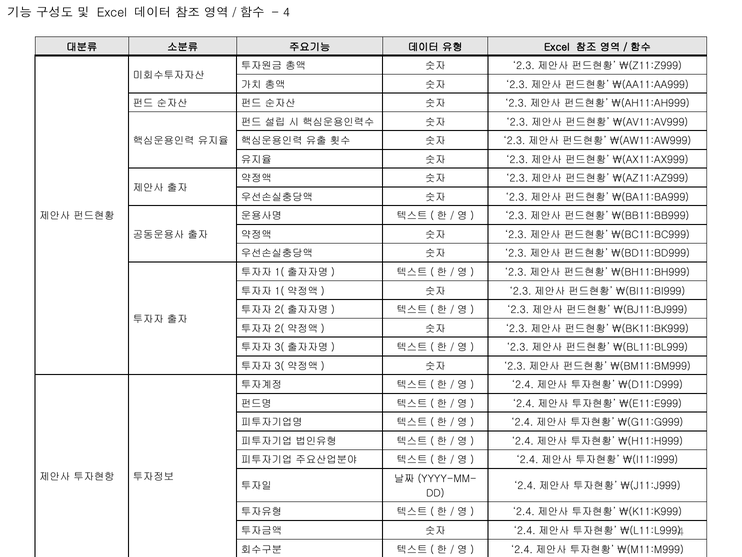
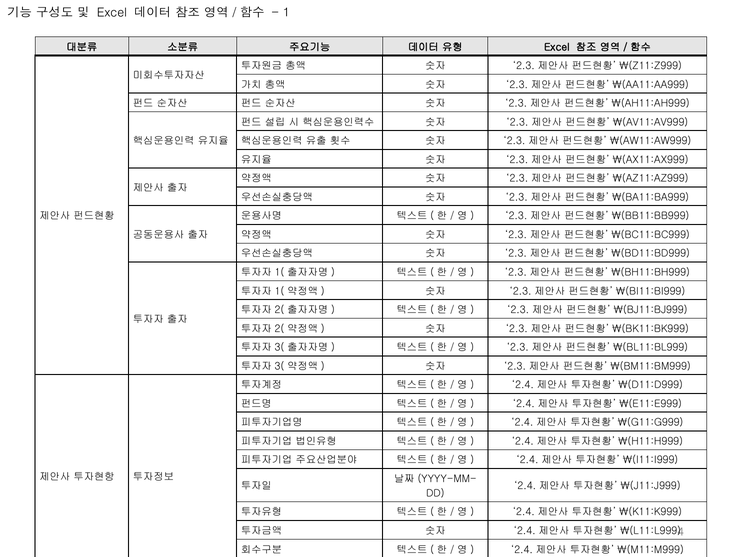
4: 4 -> 1 (287, 13)
